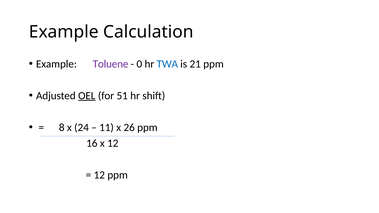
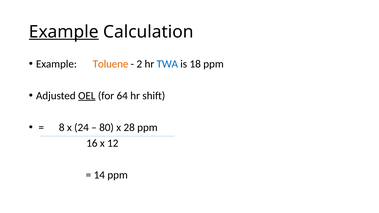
Example underline: none -> present (64, 32)
Toluene colour: purple -> orange (111, 64)
0: 0 -> 2 (139, 64)
21: 21 -> 18 (195, 64)
51: 51 -> 64 (122, 96)
11: 11 -> 80 (107, 128)
26: 26 -> 28 (129, 128)
12: 12 -> 14 (99, 175)
